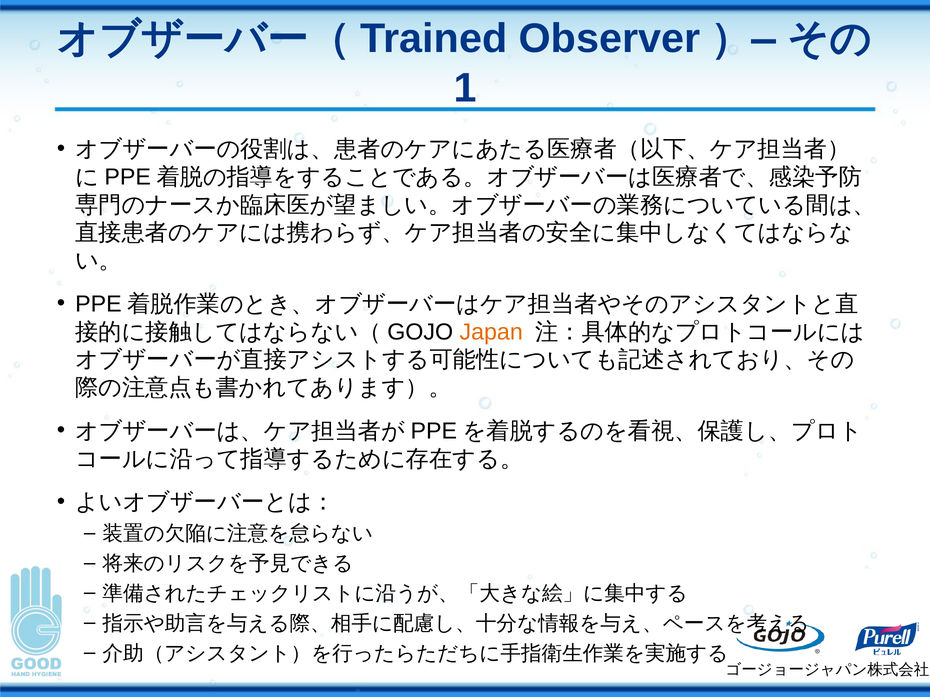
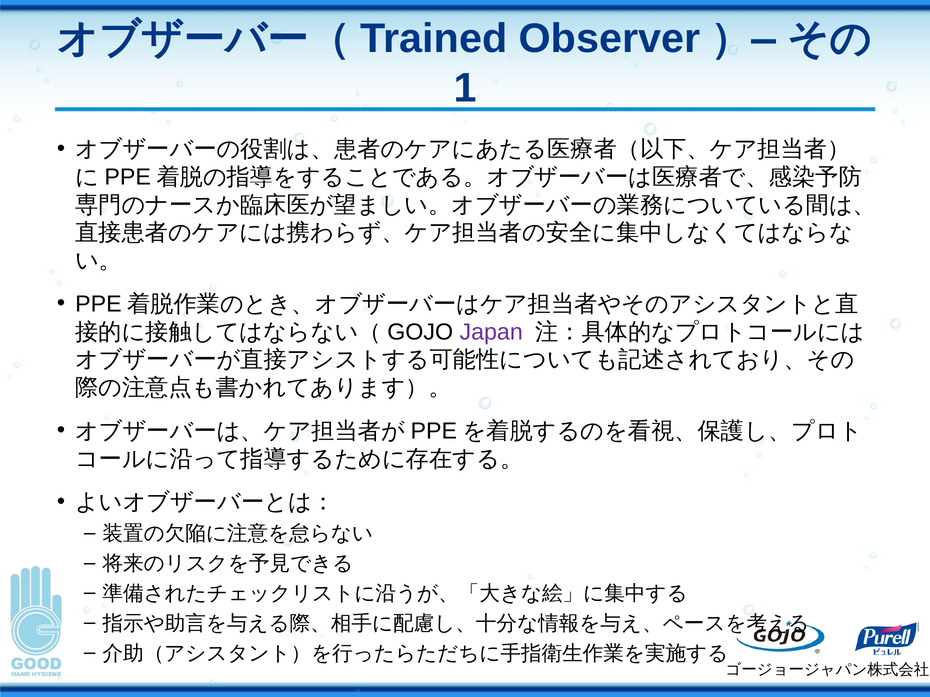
Japan colour: orange -> purple (491, 332)
